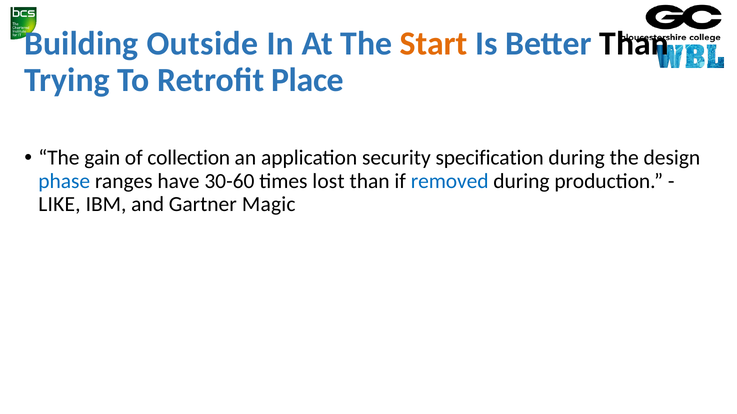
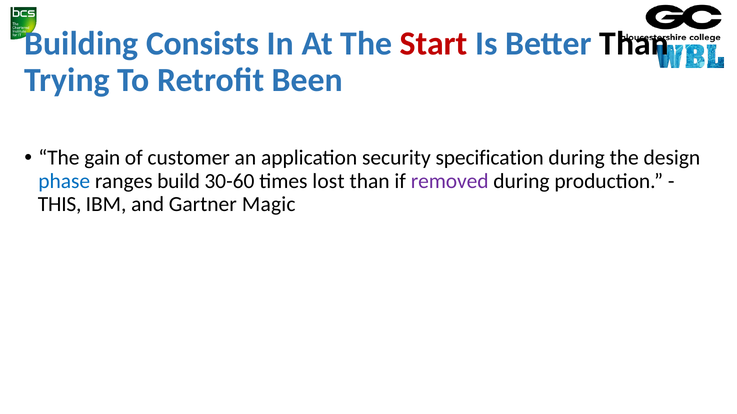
Outside: Outside -> Consists (203, 44)
Start colour: orange -> red (434, 44)
Place: Place -> Been (307, 80)
collection: collection -> customer (189, 158)
have: have -> build (179, 181)
removed colour: blue -> purple (450, 181)
LIKE: LIKE -> THIS (60, 205)
